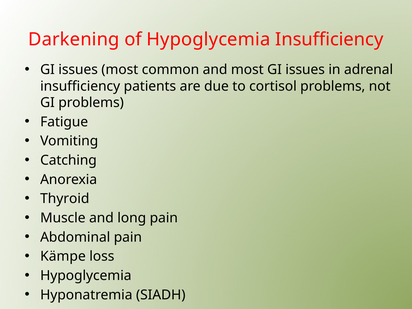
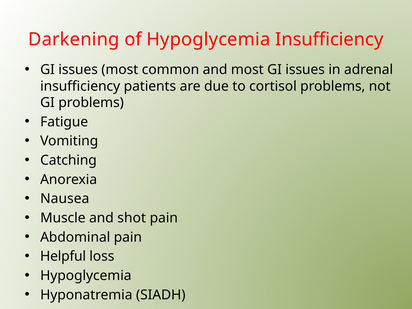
Thyroid: Thyroid -> Nausea (65, 199)
long: long -> shot (132, 218)
Kämpe: Kämpe -> Helpful (63, 256)
